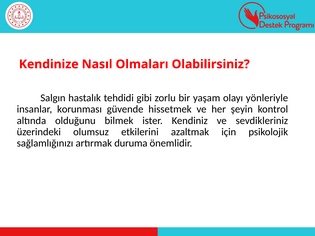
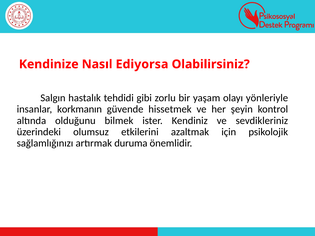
Olmaları: Olmaları -> Ediyorsa (142, 64)
korunması: korunması -> korkmanın (80, 109)
